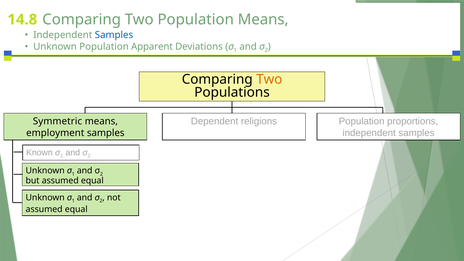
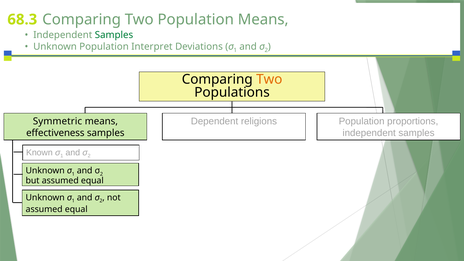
14.8: 14.8 -> 68.3 (22, 20)
Samples colour: blue -> green (114, 35)
Apparent: Apparent -> Interpret (152, 47)
employment: employment -> effectiveness (55, 133)
